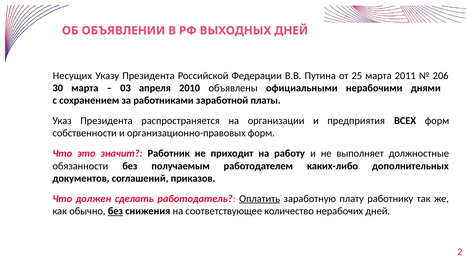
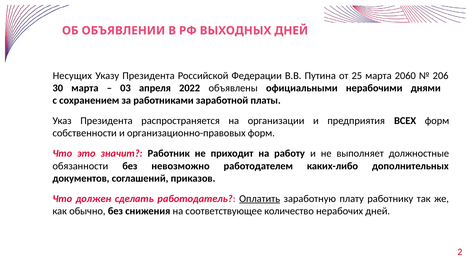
2011: 2011 -> 2060 (405, 75)
2010: 2010 -> 2022 (190, 88)
получаемым: получаемым -> невозможно (181, 166)
без underline: present -> none (115, 211)
